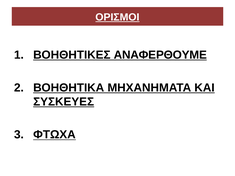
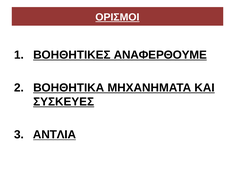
ΦΤΩΧΑ: ΦΤΩΧΑ -> ΑΝΤΛΙA (55, 135)
